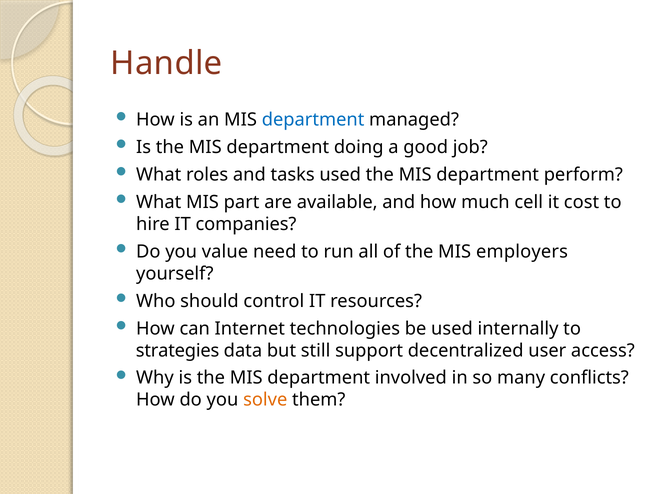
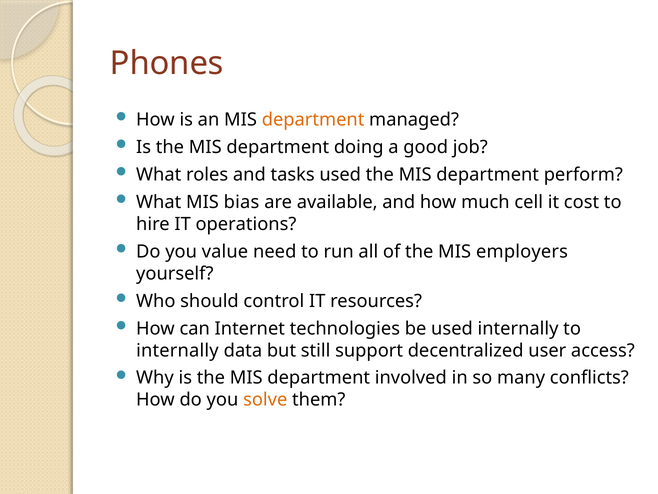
Handle: Handle -> Phones (167, 63)
department colour: blue -> orange (313, 120)
part: part -> bias (242, 202)
companies: companies -> operations (246, 224)
strategies: strategies -> internally (177, 350)
